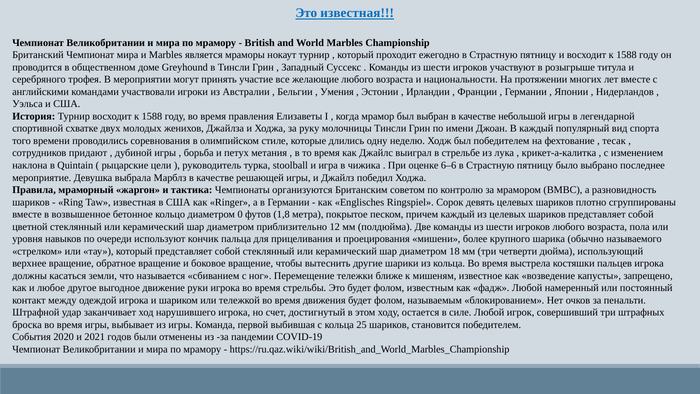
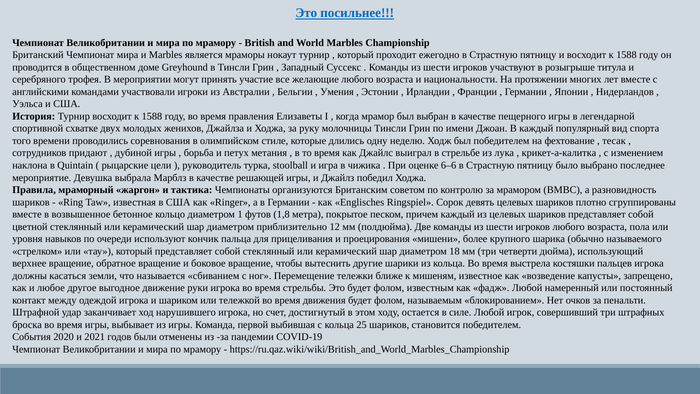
Это известная: известная -> посильнее (357, 13)
небольшой: небольшой -> пещерного (522, 116)
0: 0 -> 1 (240, 214)
